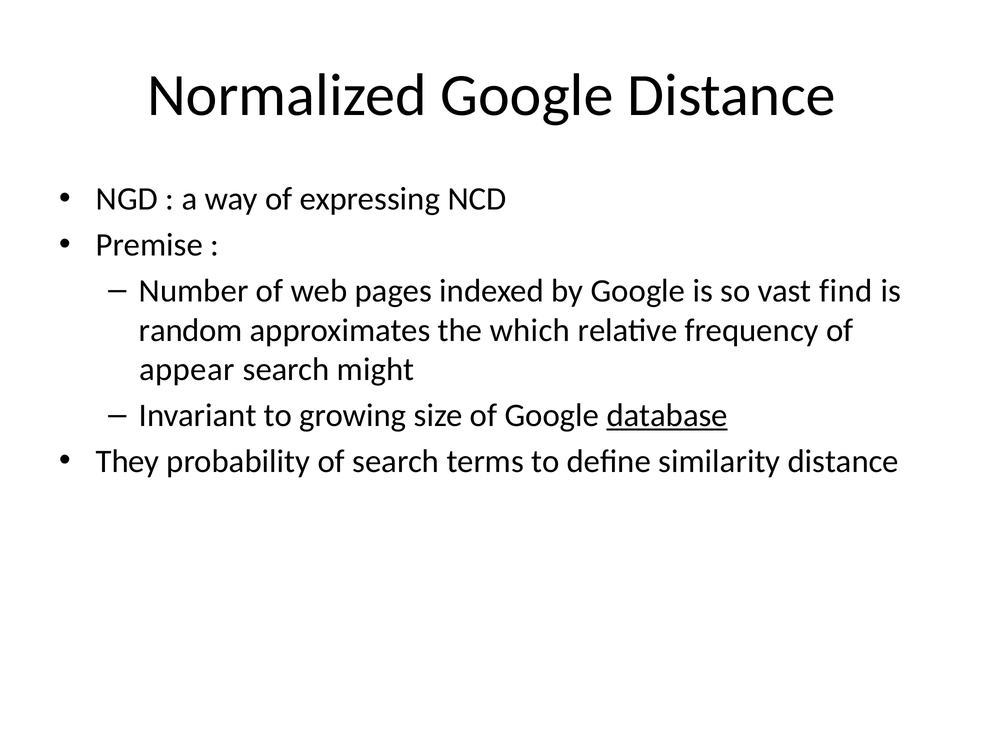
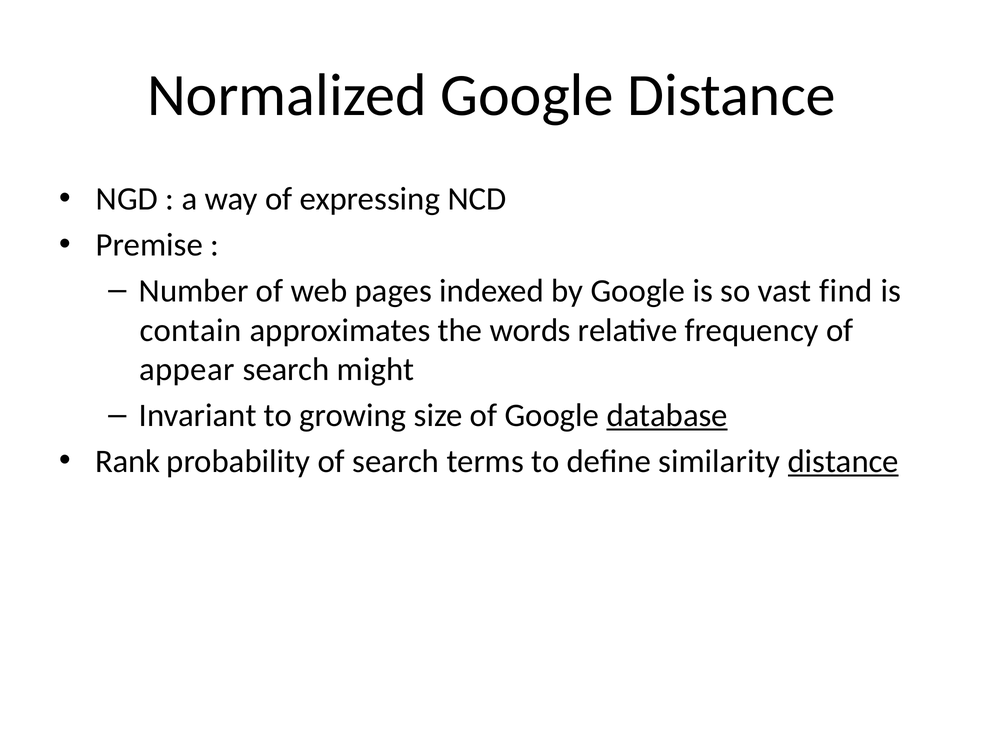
random: random -> contain (190, 330)
which: which -> words (530, 330)
They: They -> Rank (128, 461)
distance underline: none -> present (843, 461)
